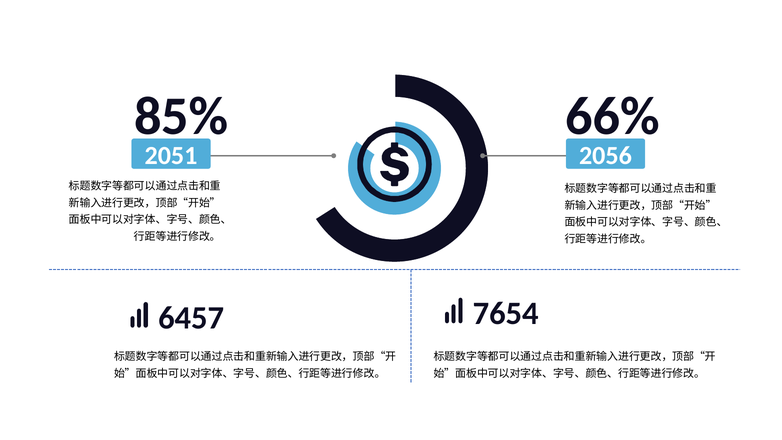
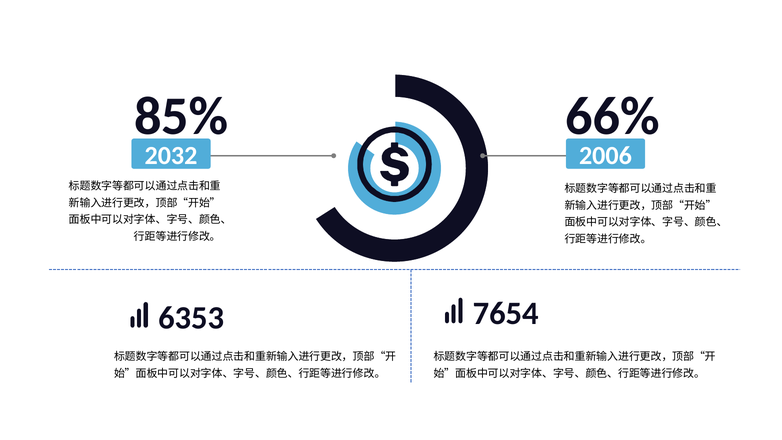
2051: 2051 -> 2032 (171, 155)
2056: 2056 -> 2006 (605, 155)
6457: 6457 -> 6353 (191, 318)
